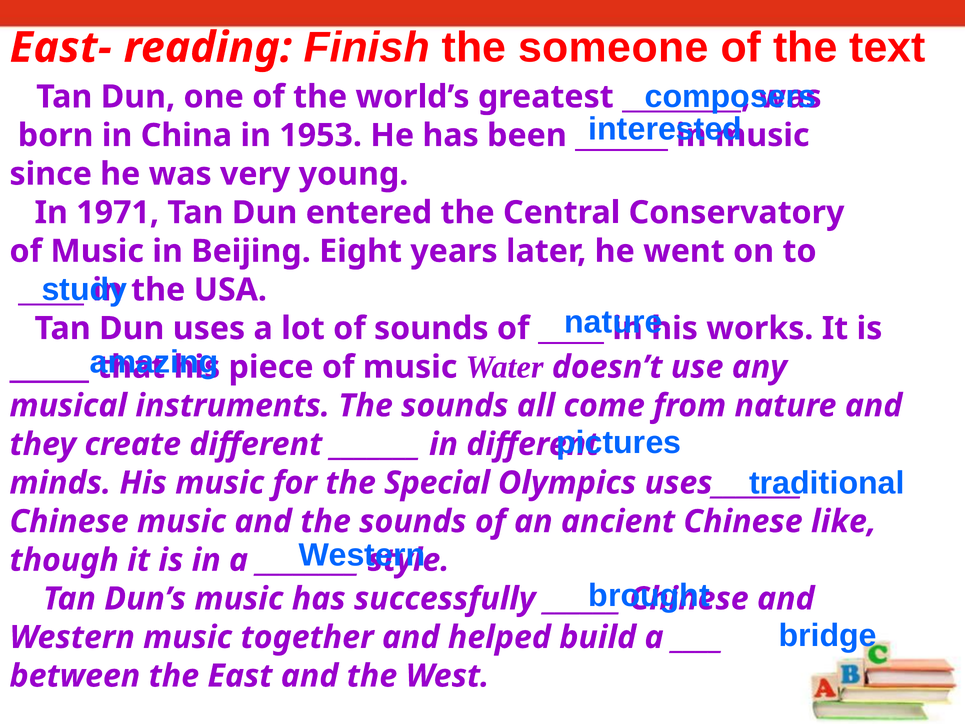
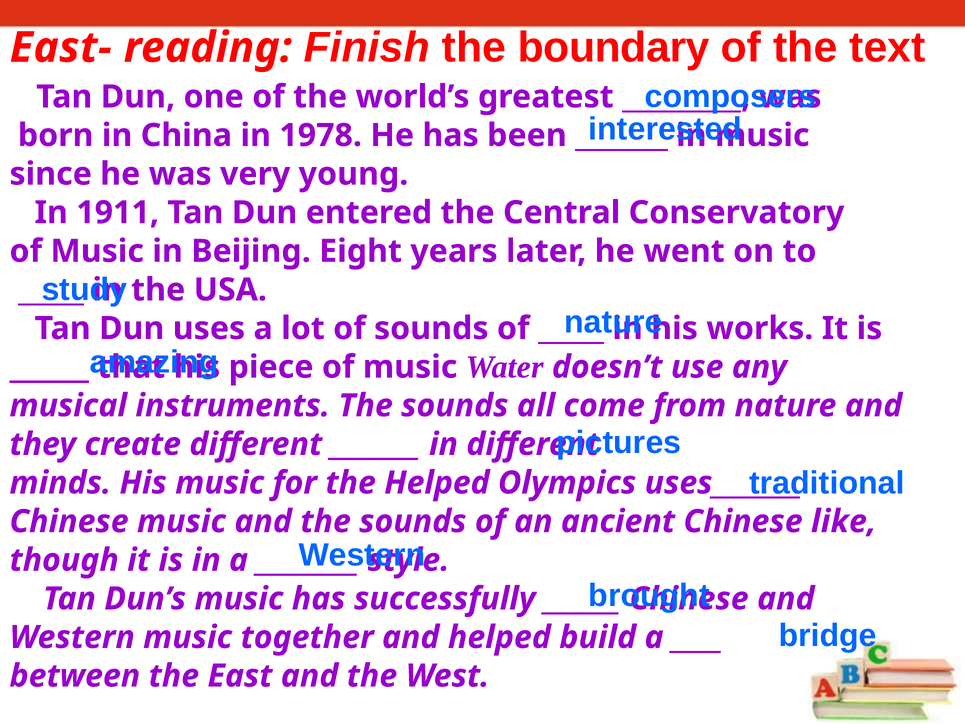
someone: someone -> boundary (614, 48)
1953: 1953 -> 1978 (321, 135)
1971: 1971 -> 1911 (118, 213)
the Special: Special -> Helped (437, 483)
